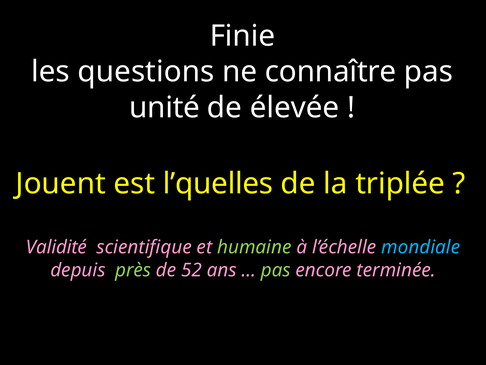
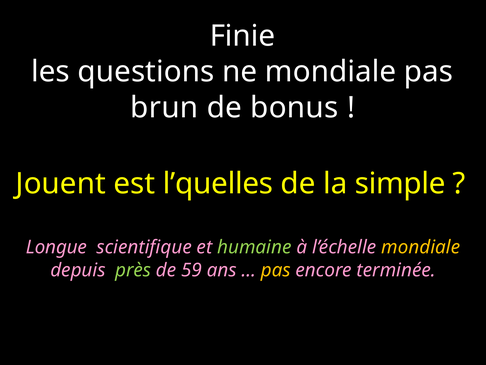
ne connaître: connaître -> mondiale (331, 72)
unité: unité -> brun (164, 107)
élevée: élevée -> bonus (294, 107)
triplée: triplée -> simple (400, 183)
Validité: Validité -> Longue (56, 247)
mondiale colour: light blue -> yellow (421, 247)
52: 52 -> 59 (192, 270)
pas colour: light green -> yellow (276, 270)
